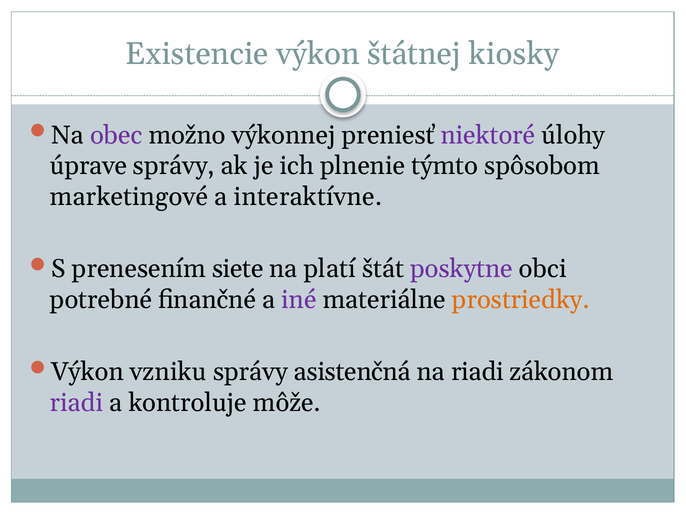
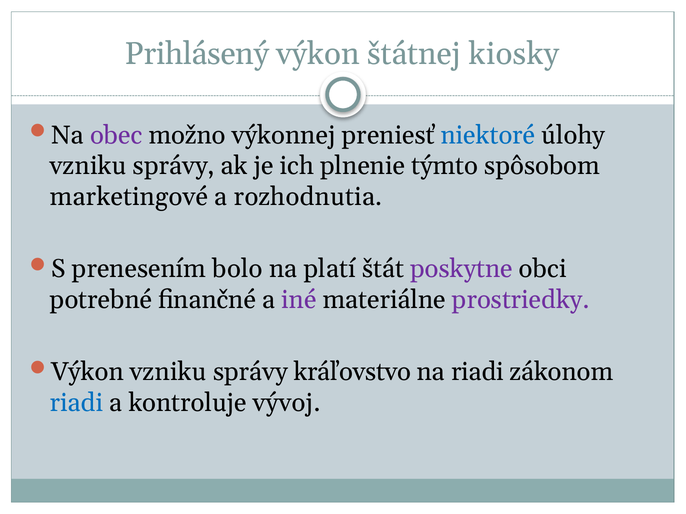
Existencie: Existencie -> Prihlásený (197, 54)
niektoré colour: purple -> blue (488, 135)
úprave: úprave -> vzniku (88, 166)
interaktívne: interaktívne -> rozhodnutia (308, 197)
siete: siete -> bolo (238, 269)
prostriedky colour: orange -> purple (521, 300)
asistenčná: asistenčná -> kráľovstvo (352, 372)
riadi colour: purple -> blue (77, 403)
môže: môže -> vývoj (287, 403)
